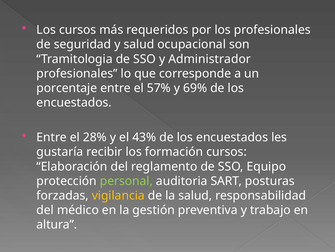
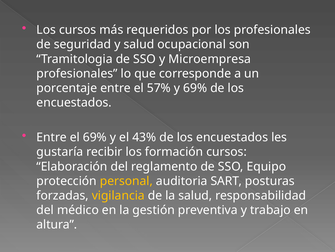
Administrador: Administrador -> Microempresa (210, 59)
el 28%: 28% -> 69% (95, 137)
personal colour: light green -> yellow (126, 181)
